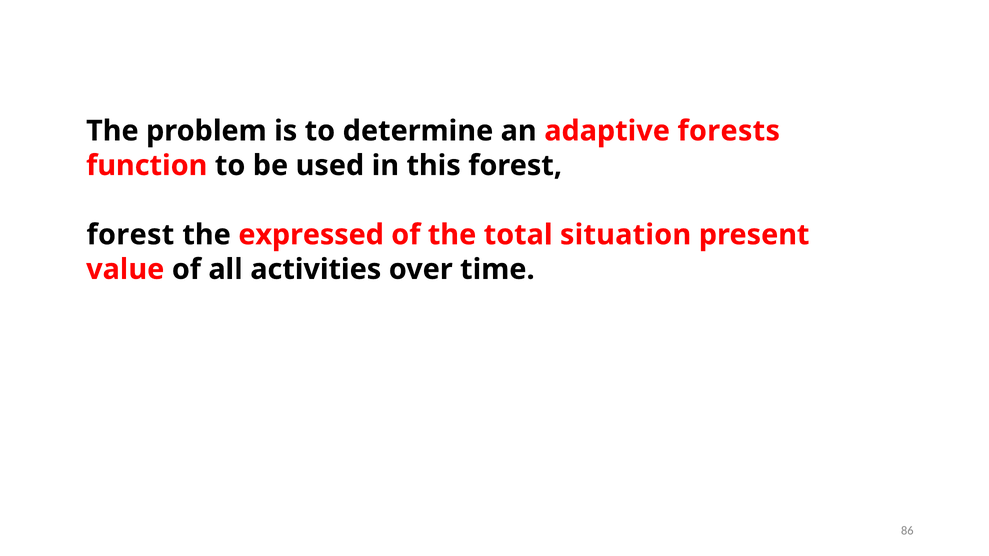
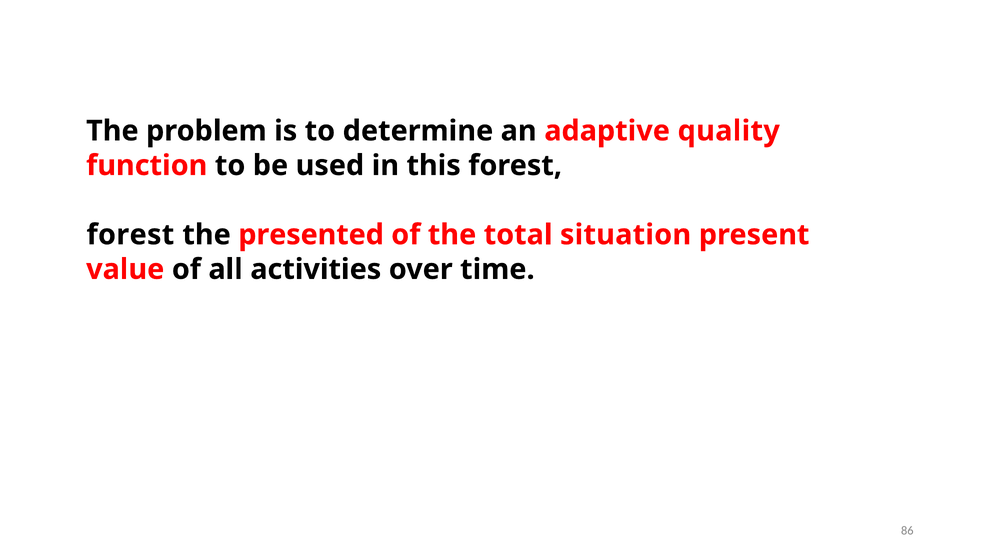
forests: forests -> quality (729, 131)
expressed: expressed -> presented (311, 235)
